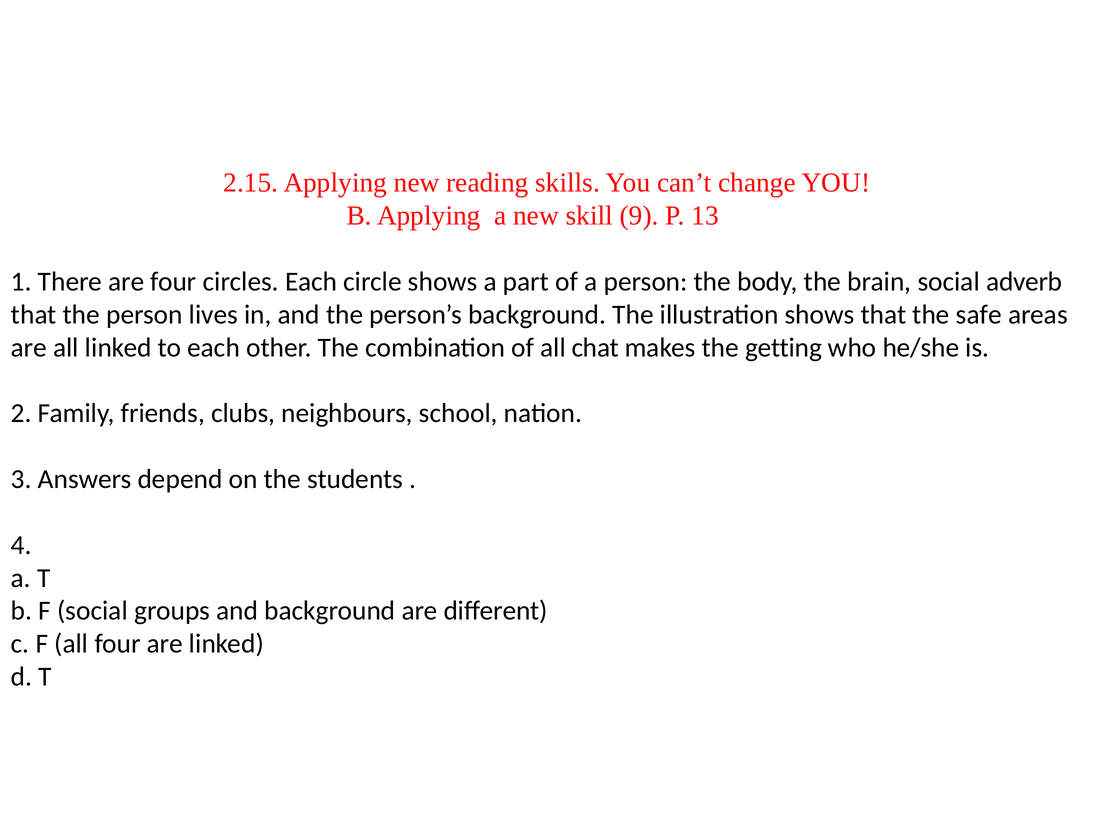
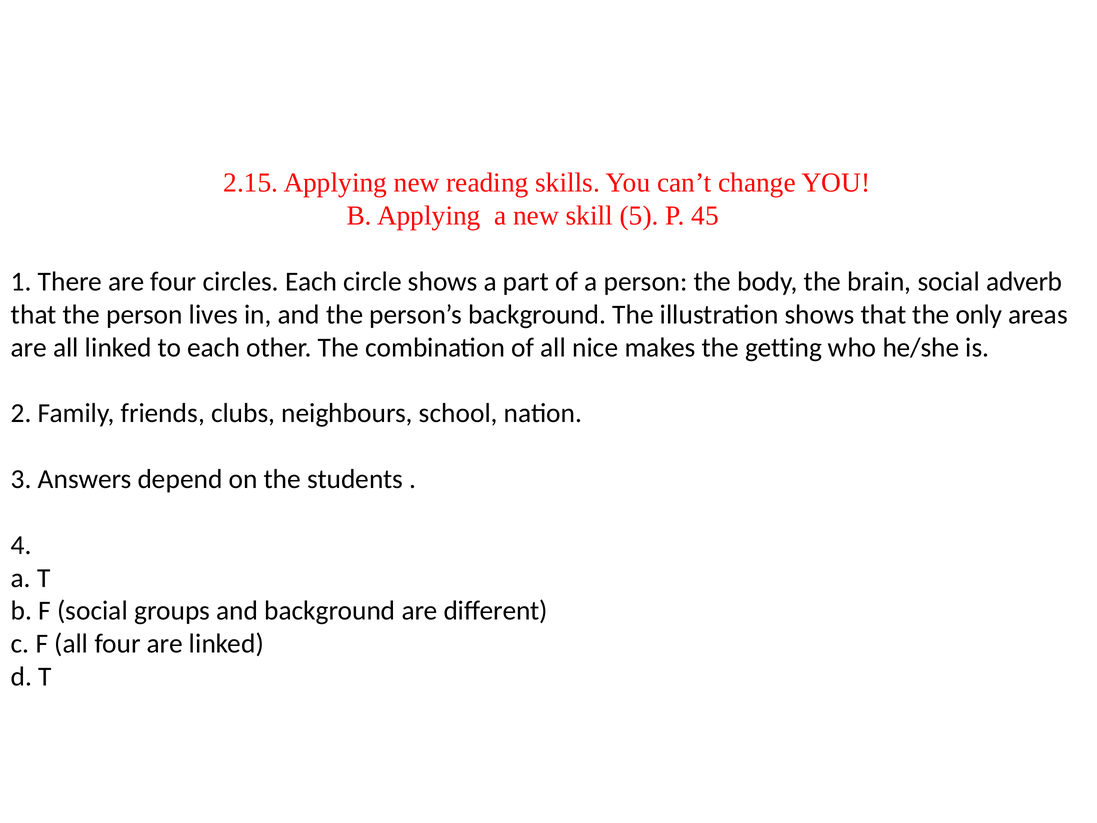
9: 9 -> 5 (639, 216)
13: 13 -> 45 (705, 216)
safe: safe -> only (979, 315)
chat: chat -> nice (595, 347)
